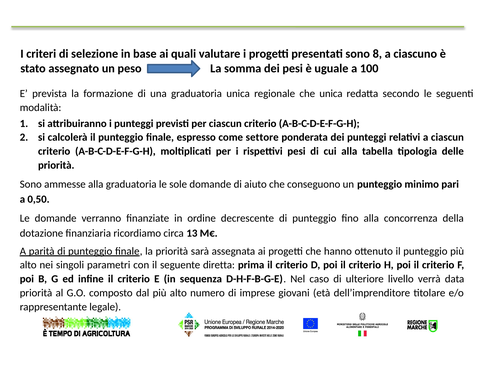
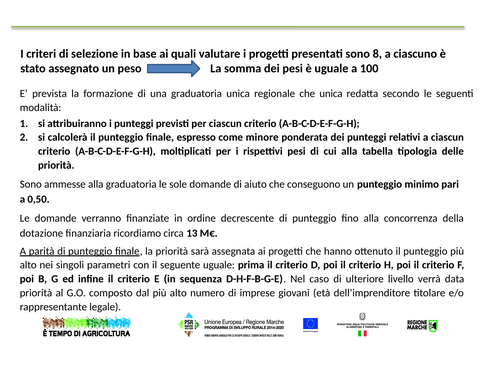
settore: settore -> minore (262, 137)
seguente diretta: diretta -> uguale (219, 264)
